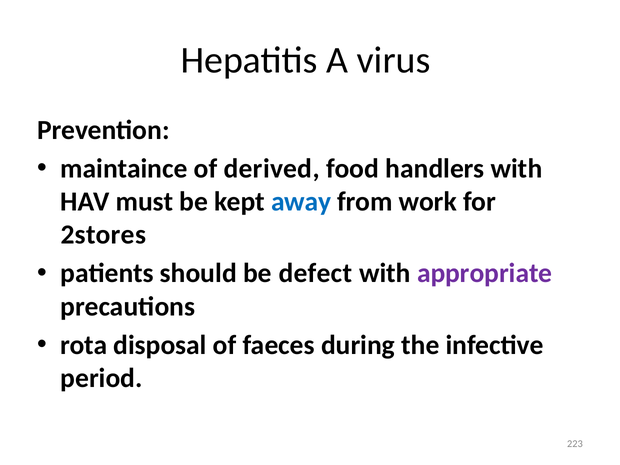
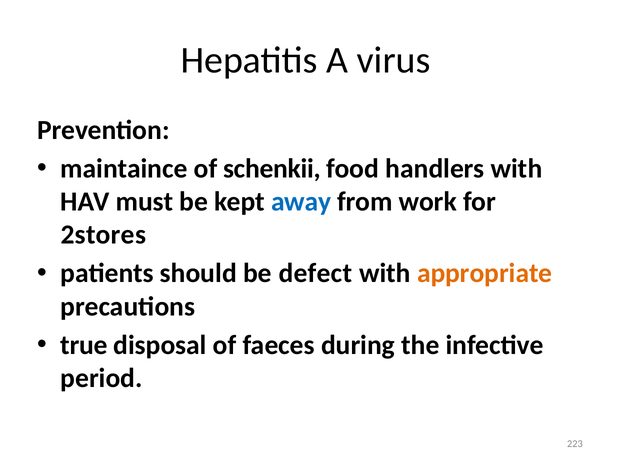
derived: derived -> schenkii (272, 169)
appropriate colour: purple -> orange (485, 273)
rota: rota -> true (84, 345)
